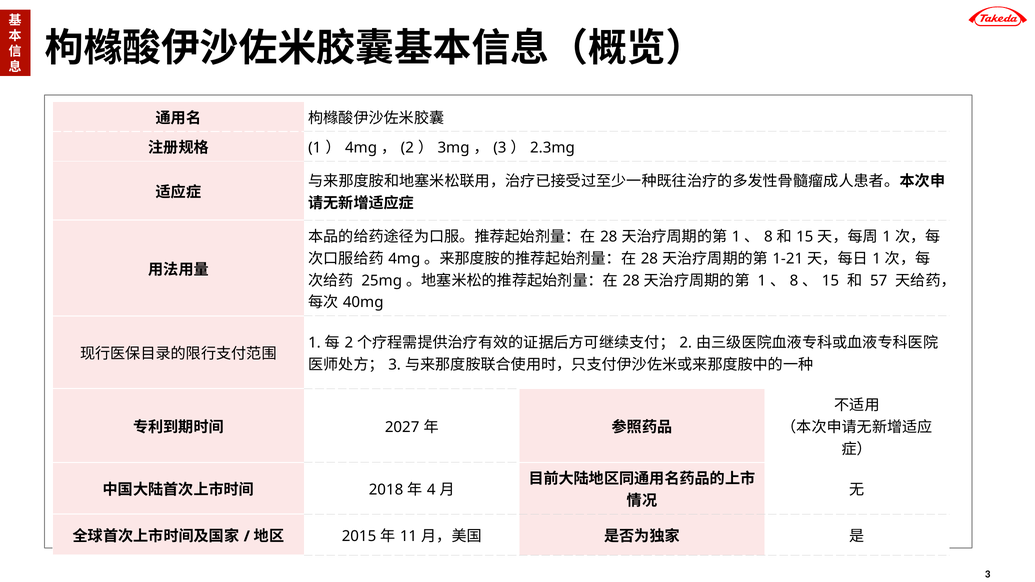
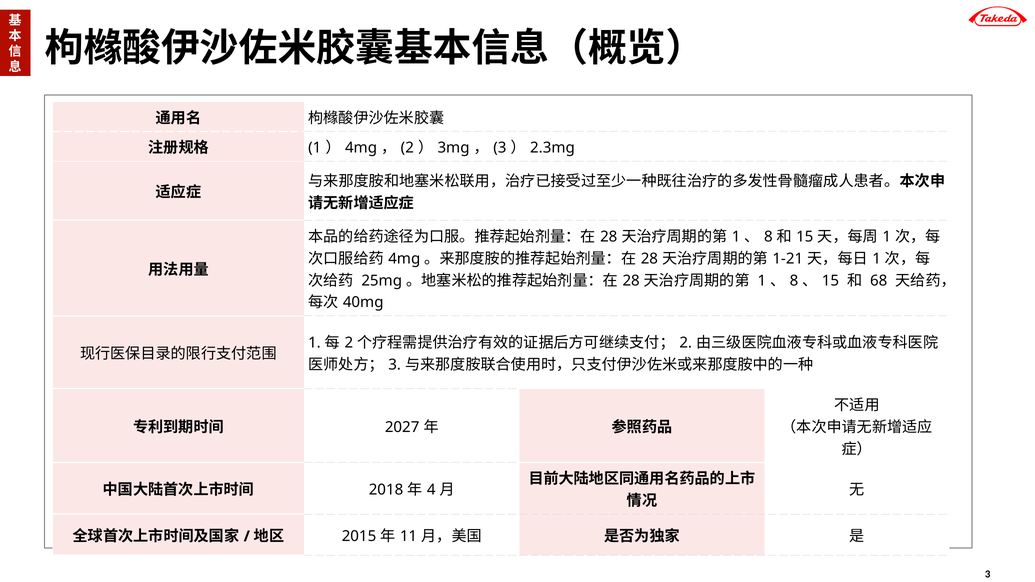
57: 57 -> 68 (879, 281)
